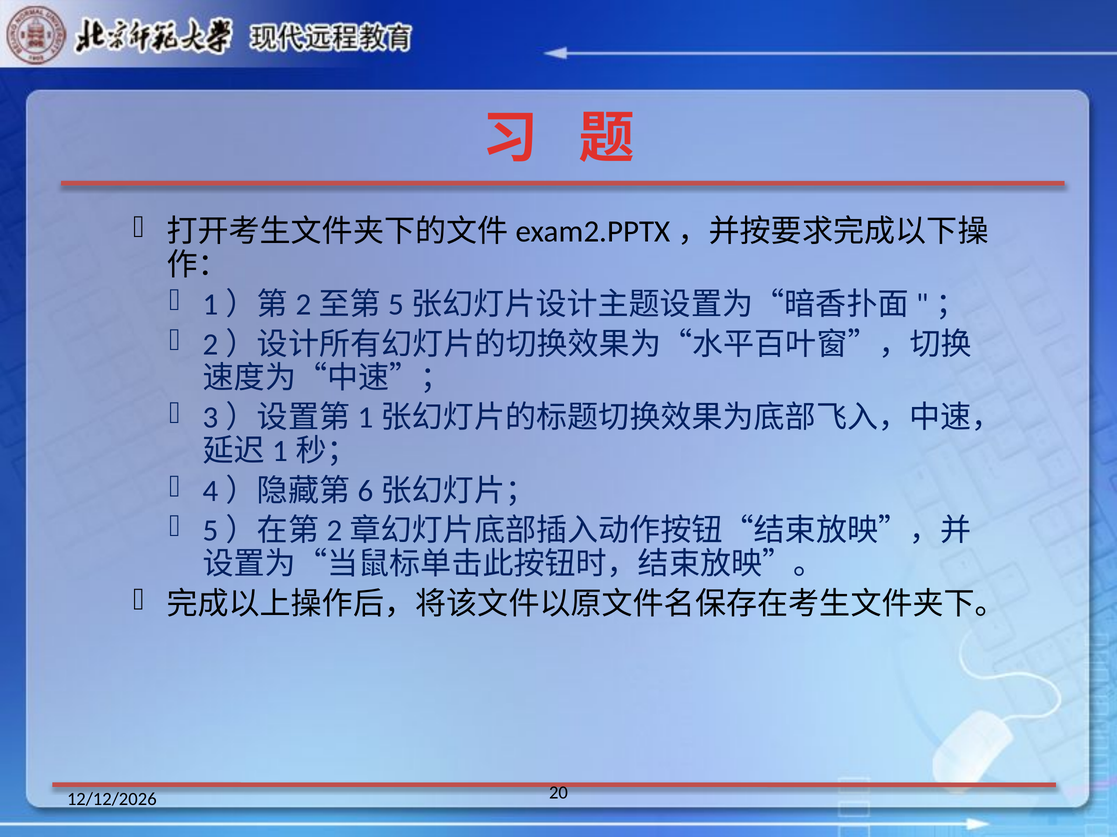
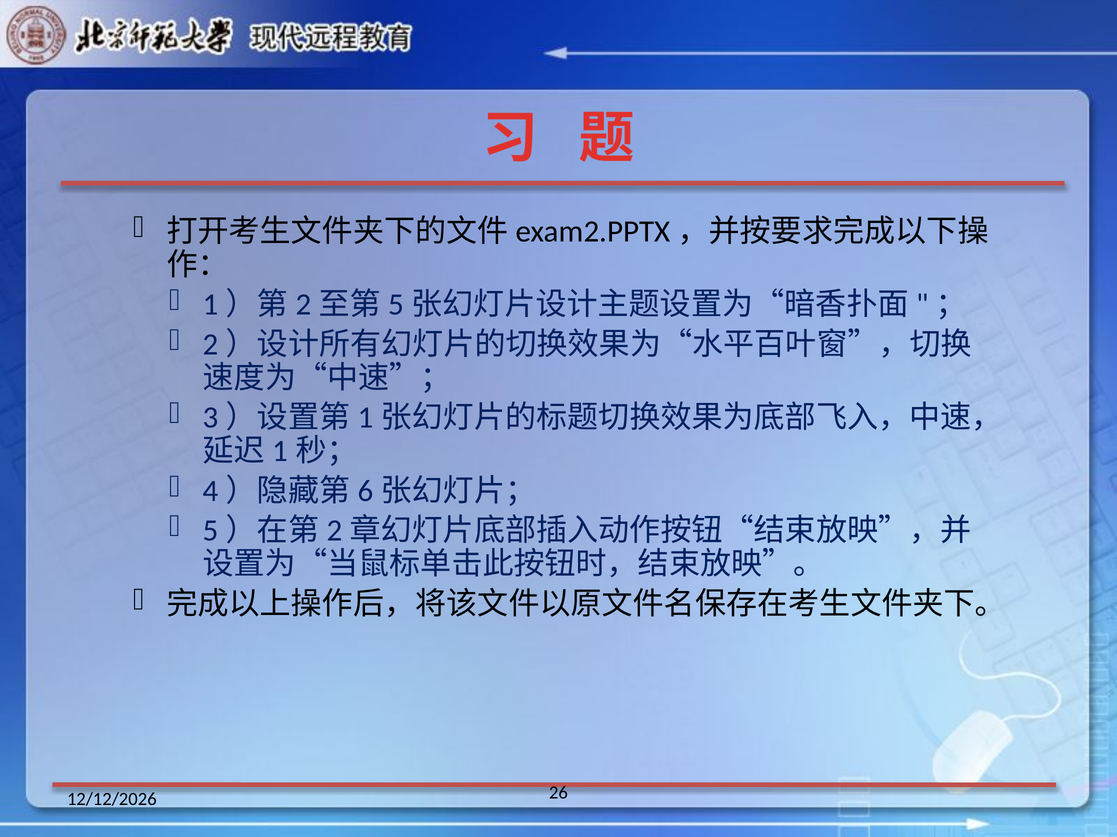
20: 20 -> 26 (558, 793)
